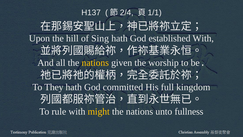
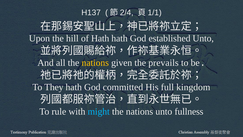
of Sing: Sing -> Hath (100, 38)
established With: With -> Unto (203, 38)
worship: worship -> prevails (164, 63)
might colour: yellow -> light blue (99, 111)
